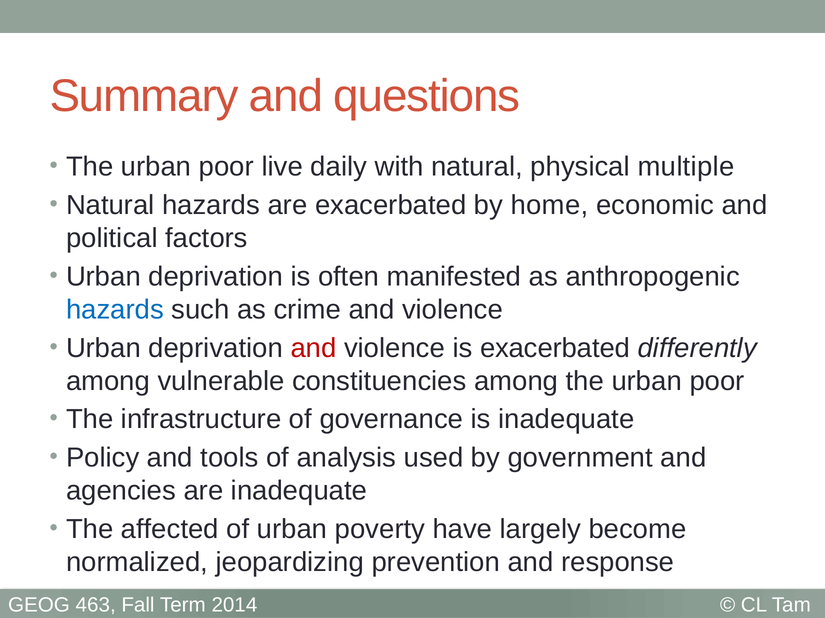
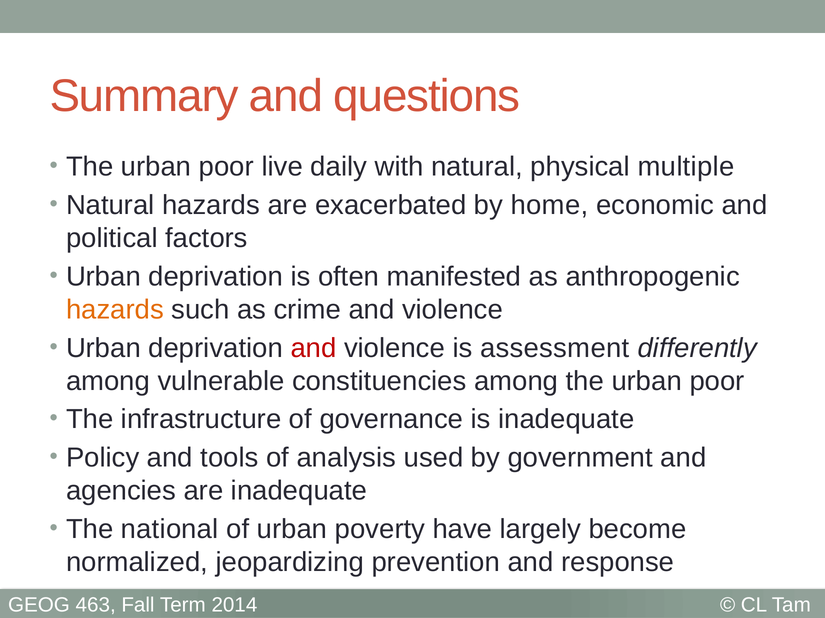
hazards colour: blue -> orange (115, 310)
is exacerbated: exacerbated -> assessment (555, 348)
affected: affected -> national (170, 530)
